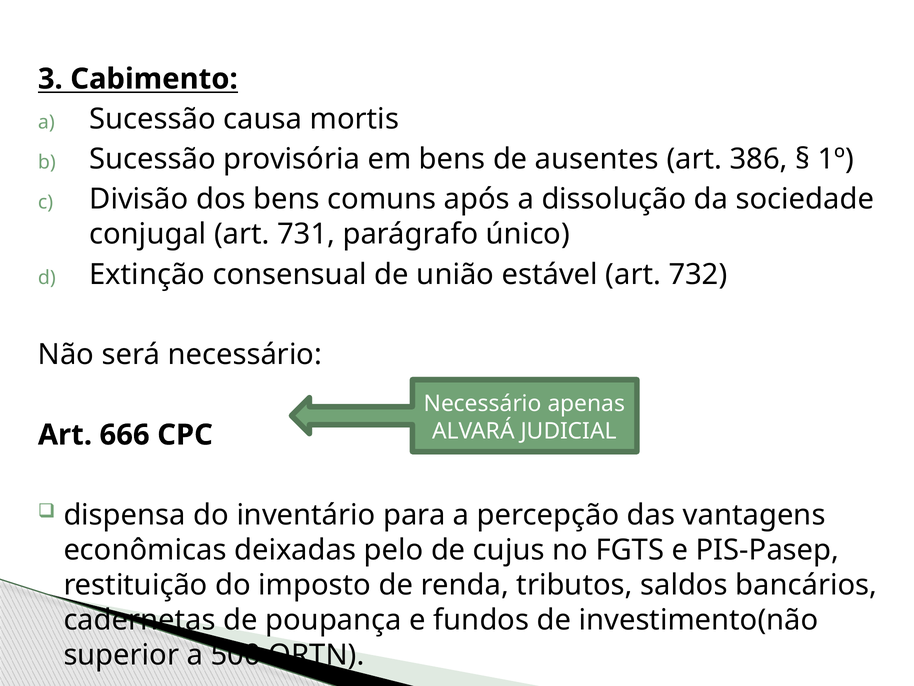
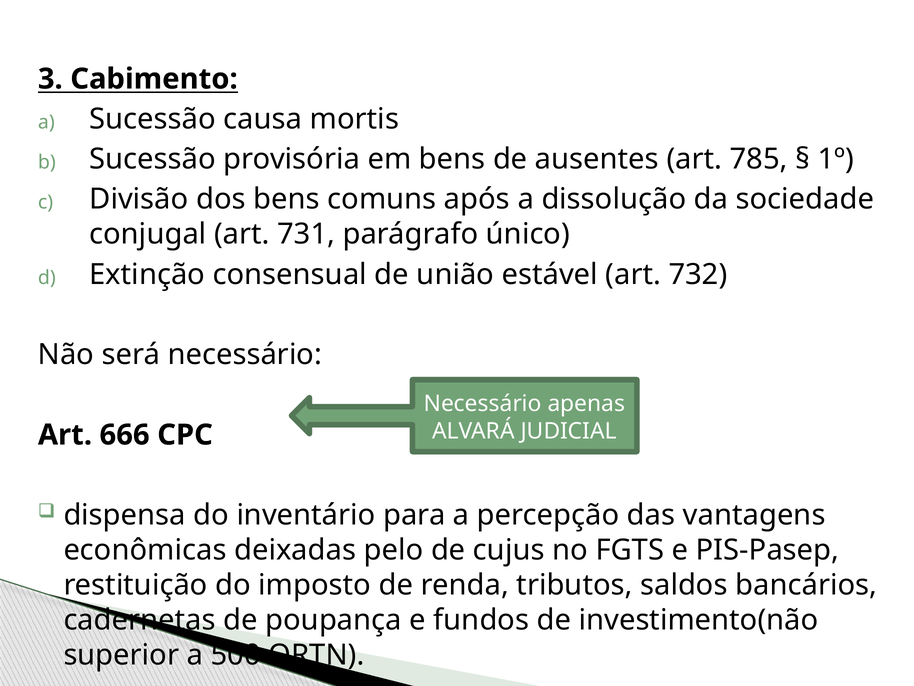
386: 386 -> 785 (759, 159)
